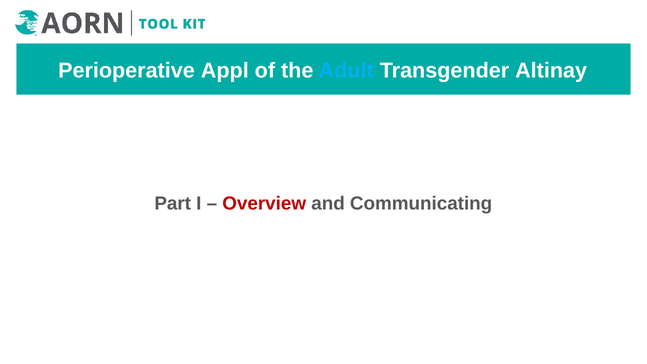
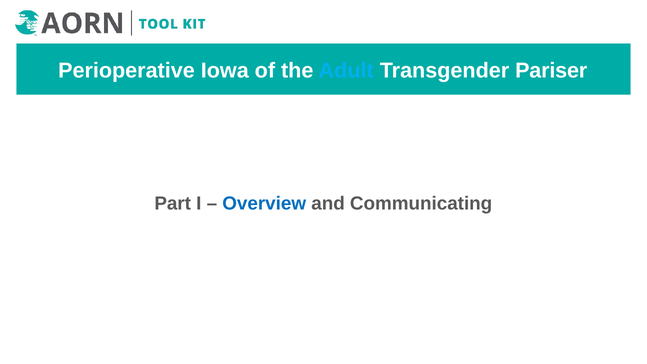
Appl: Appl -> Iowa (225, 71)
Altinay: Altinay -> Pariser (551, 71)
Overview colour: red -> blue (264, 204)
